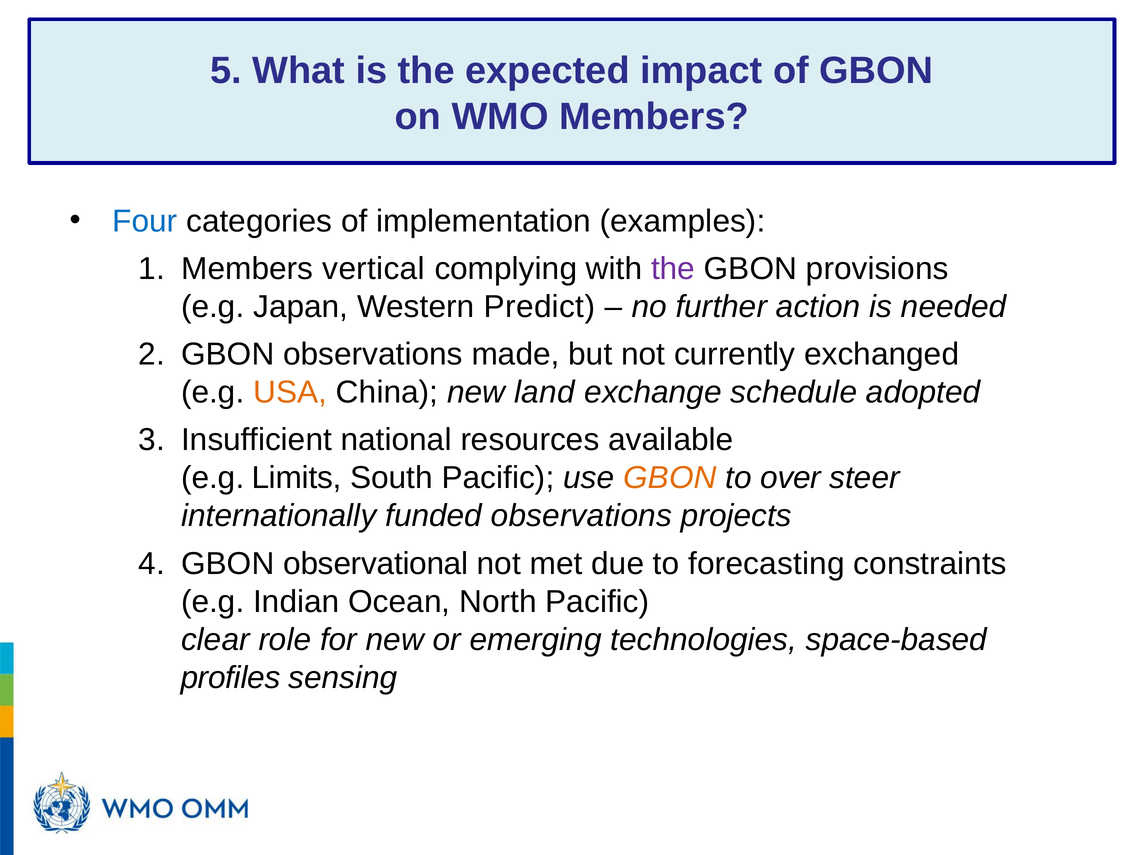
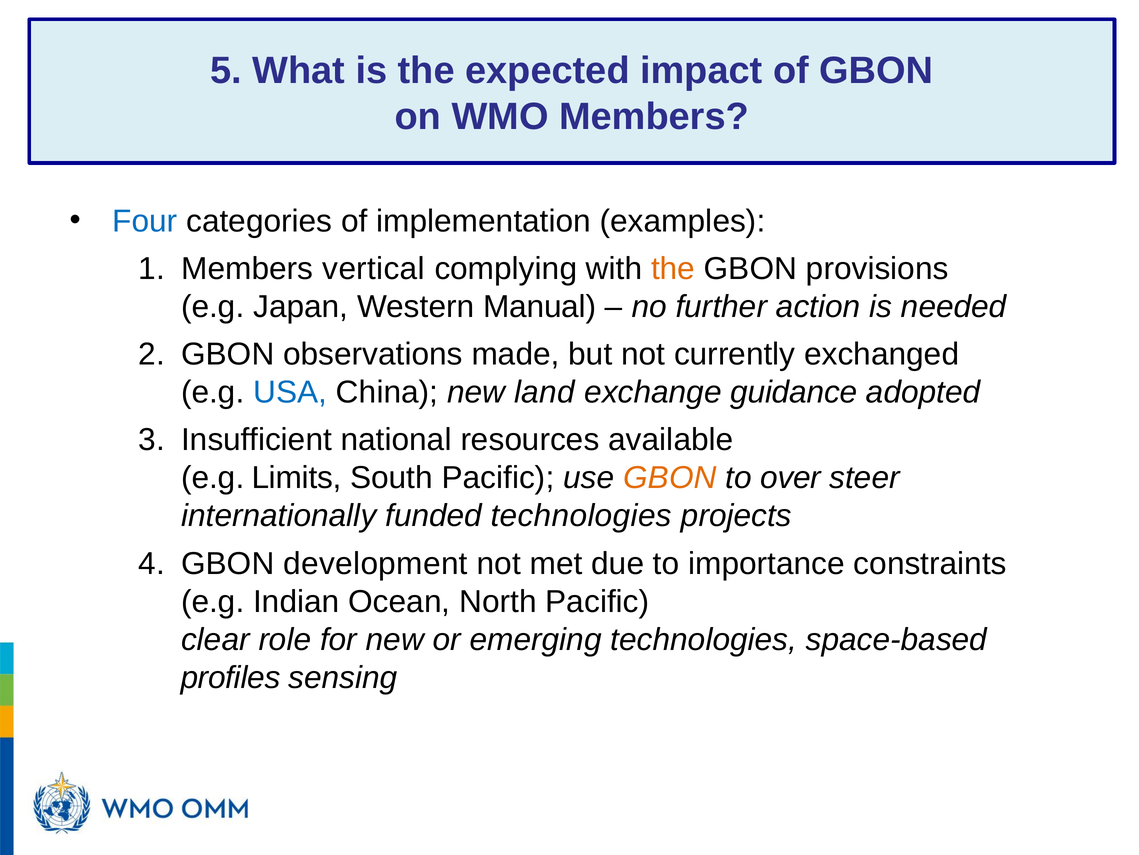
the colour: purple -> orange (673, 268)
Predict: Predict -> Manual (540, 306)
USA colour: orange -> blue (290, 392)
schedule: schedule -> guidance (794, 392)
funded observations: observations -> technologies (581, 516)
observational: observational -> development (376, 563)
forecasting: forecasting -> importance (766, 563)
